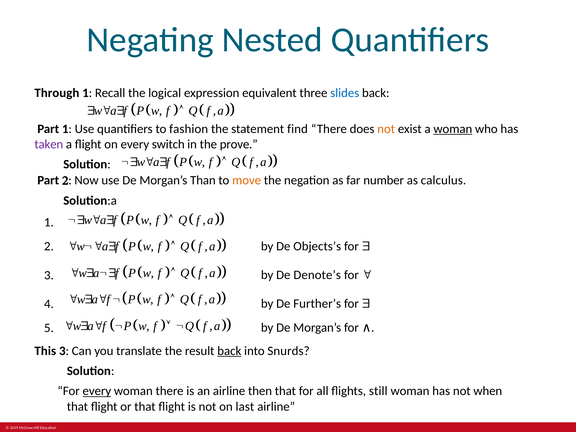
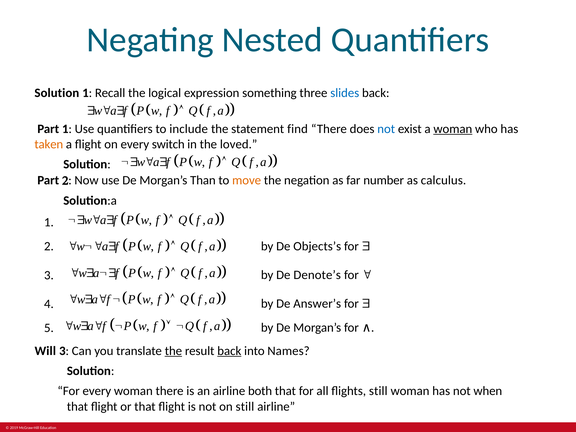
Through: Through -> Solution (57, 93)
equivalent: equivalent -> something (269, 93)
fashion: fashion -> include (189, 129)
not colour: orange -> blue (386, 129)
taken colour: purple -> orange (49, 144)
prove: prove -> loved (239, 144)
Further’s: Further’s -> Answer’s (317, 304)
This: This -> Will (45, 351)
the underline: none -> present (173, 351)
Snurds: Snurds -> Names (289, 351)
every underline: present -> none (97, 391)
then: then -> both (260, 391)
on last: last -> still (245, 406)
